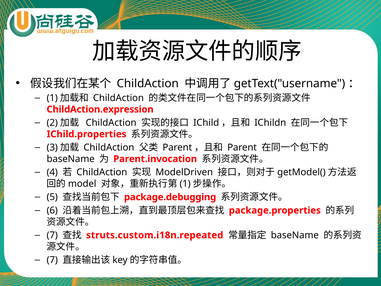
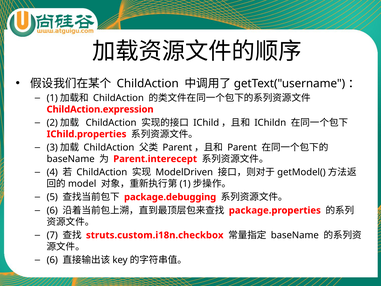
Parent.invocation: Parent.invocation -> Parent.interecept (155, 159)
struts.custom.i18n.repeated: struts.custom.i18n.repeated -> struts.custom.i18n.checkbox (155, 235)
7: 7 -> 6 (52, 260)
